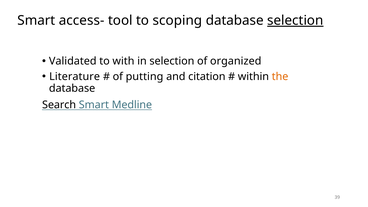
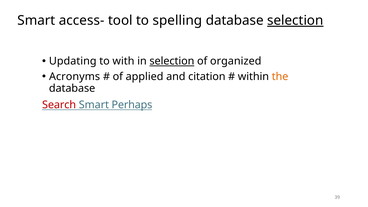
scoping: scoping -> spelling (177, 20)
Validated: Validated -> Updating (73, 61)
selection underline: none -> present (172, 61)
Literature: Literature -> Acronyms (75, 77)
putting: putting -> applied (145, 77)
Search colour: black -> red (59, 105)
Medline: Medline -> Perhaps (132, 105)
